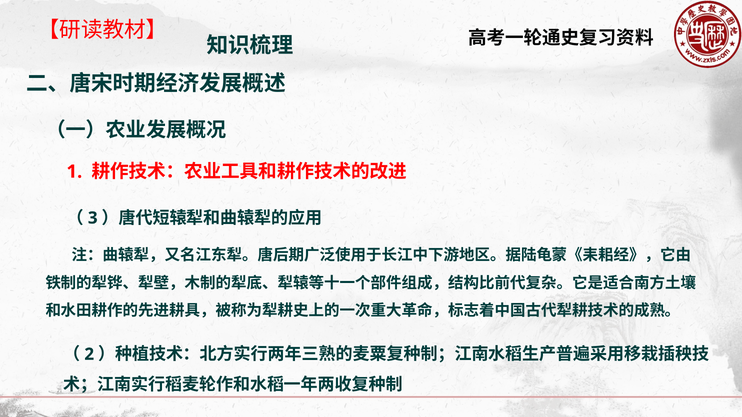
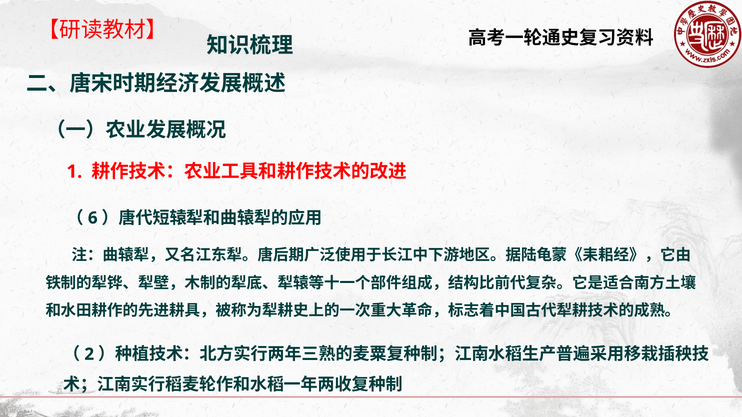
3: 3 -> 6 (93, 218)
